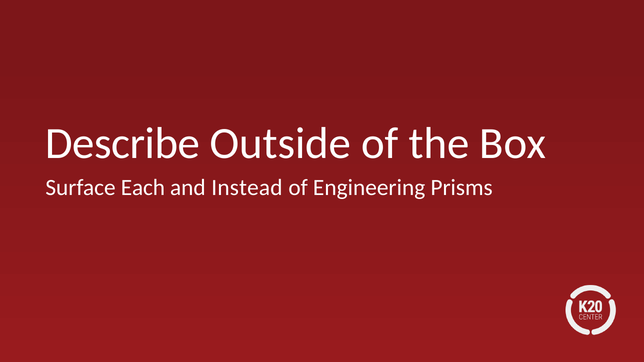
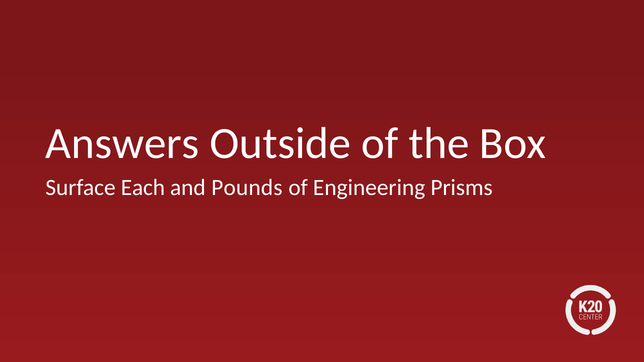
Describe: Describe -> Answers (122, 144)
Instead: Instead -> Pounds (247, 188)
